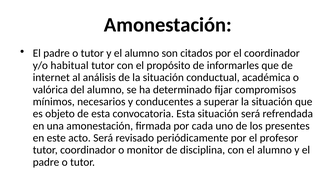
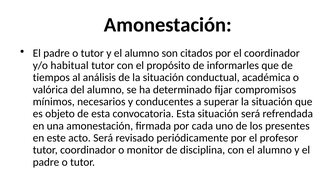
internet: internet -> tiempos (51, 77)
